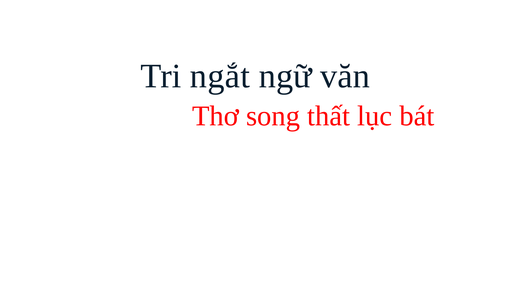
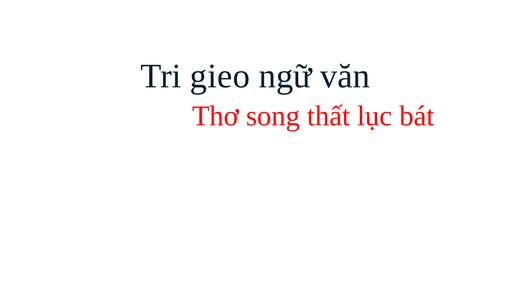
ngắt: ngắt -> gieo (220, 76)
